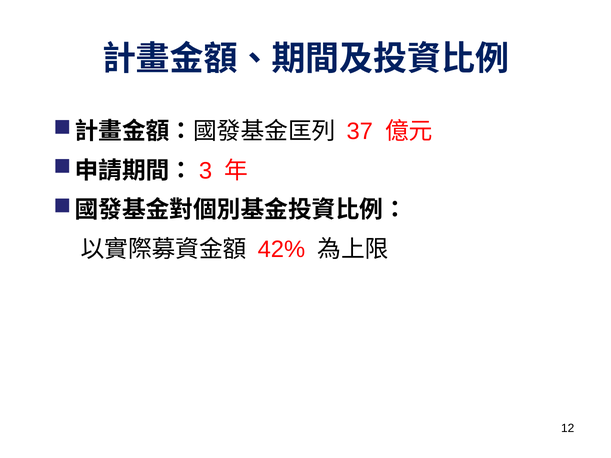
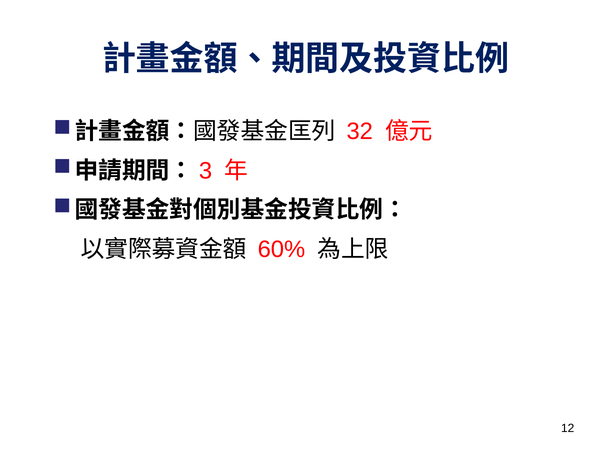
37: 37 -> 32 (360, 132)
42%: 42% -> 60% (281, 250)
